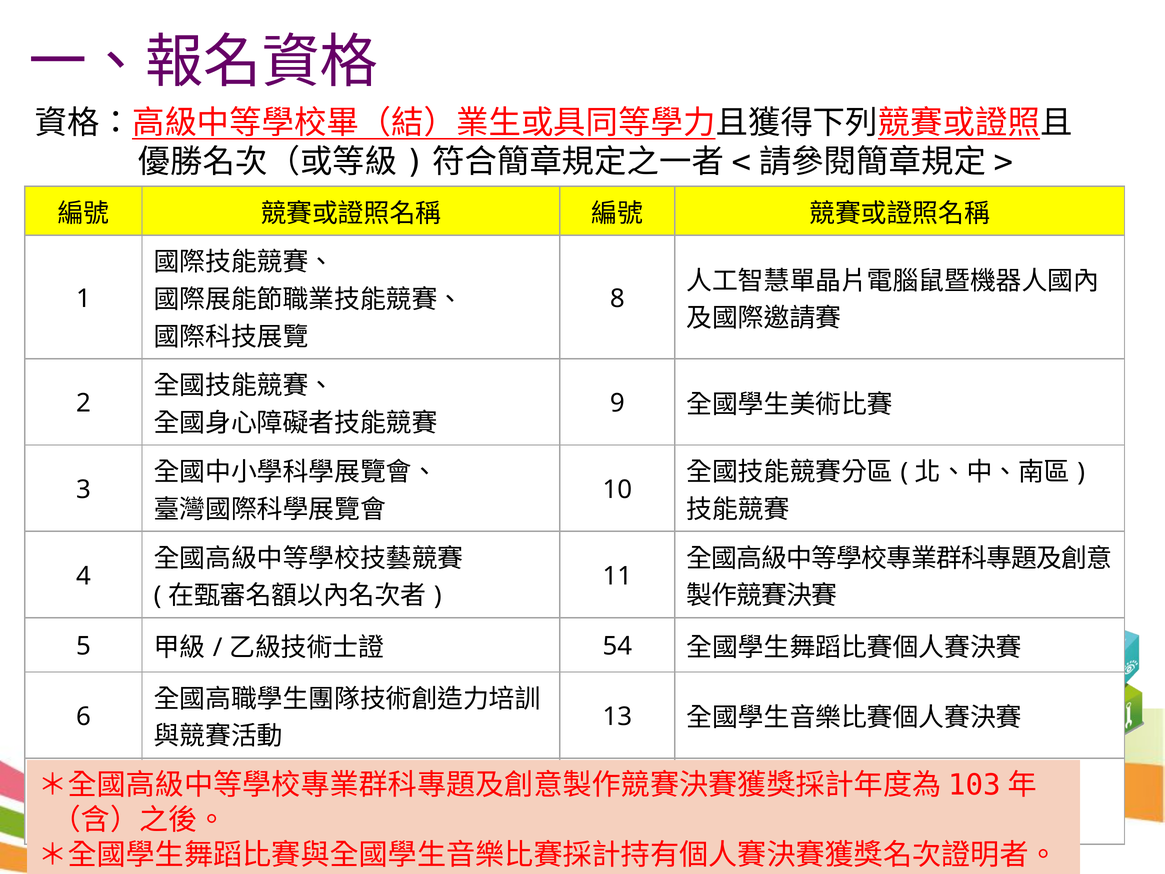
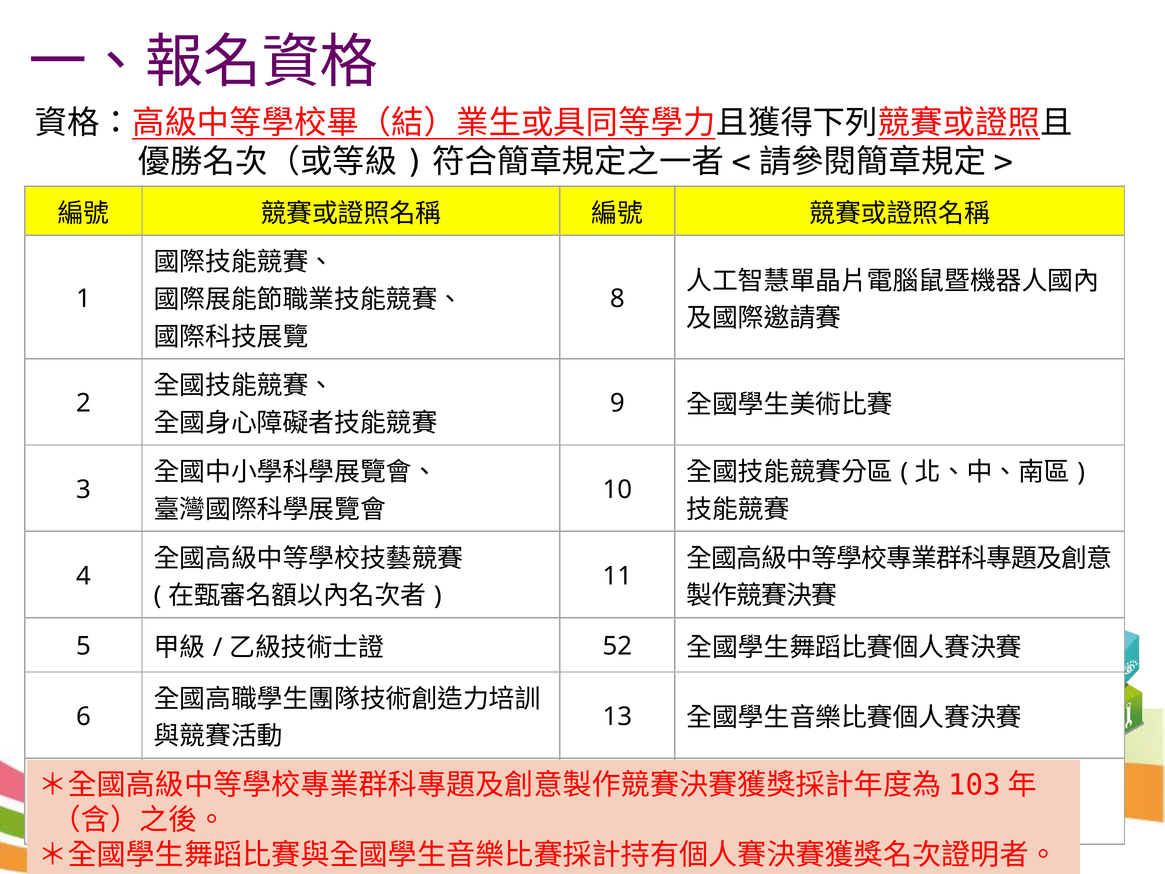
54: 54 -> 52 (617, 646)
